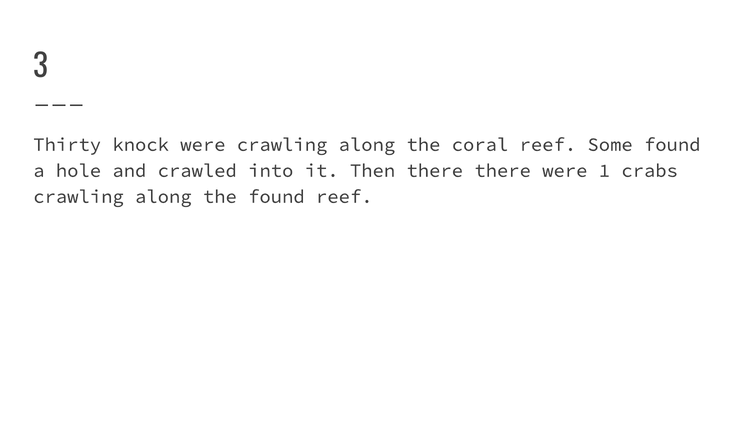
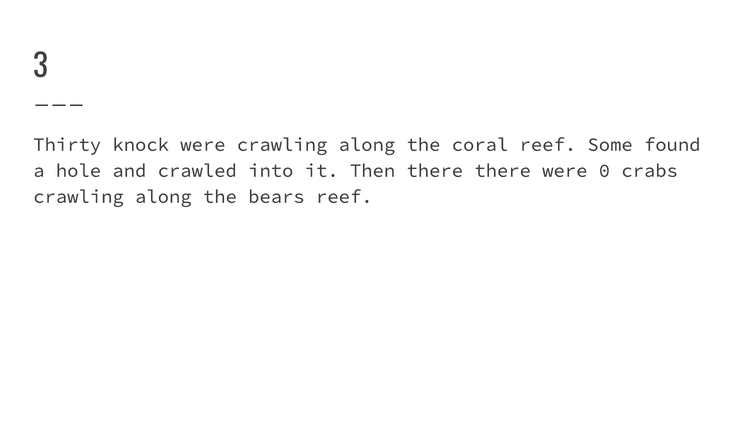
1: 1 -> 0 (604, 171)
the found: found -> bears (276, 197)
